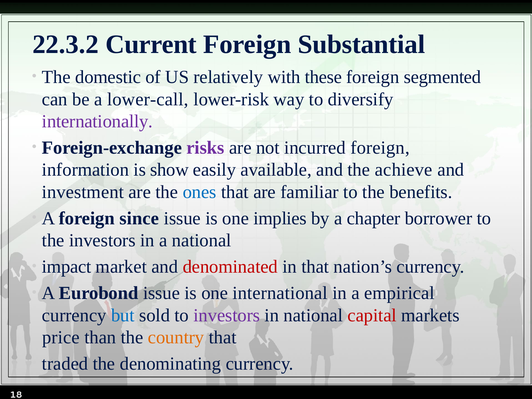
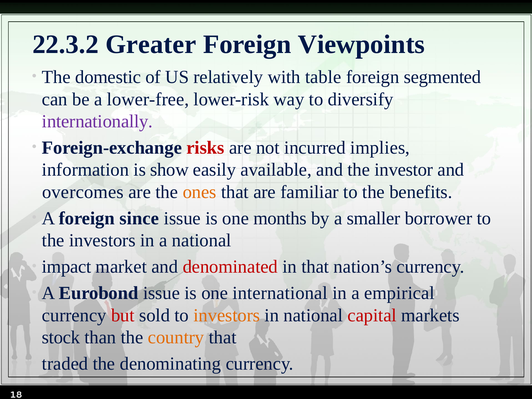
Current: Current -> Greater (151, 44)
Substantial: Substantial -> Viewpoints (361, 44)
these: these -> table (323, 77)
lower-call: lower-call -> lower-free (148, 99)
risks colour: purple -> red (205, 148)
incurred foreign: foreign -> implies (380, 148)
achieve: achieve -> investor (404, 170)
investment: investment -> overcomes (83, 192)
ones colour: blue -> orange (200, 192)
implies: implies -> months (280, 218)
chapter: chapter -> smaller (374, 218)
but colour: blue -> red (123, 315)
investors colour: purple -> orange (227, 315)
price: price -> stock (61, 337)
